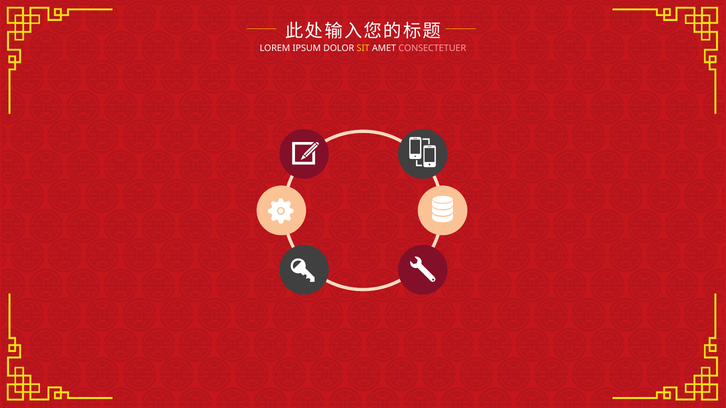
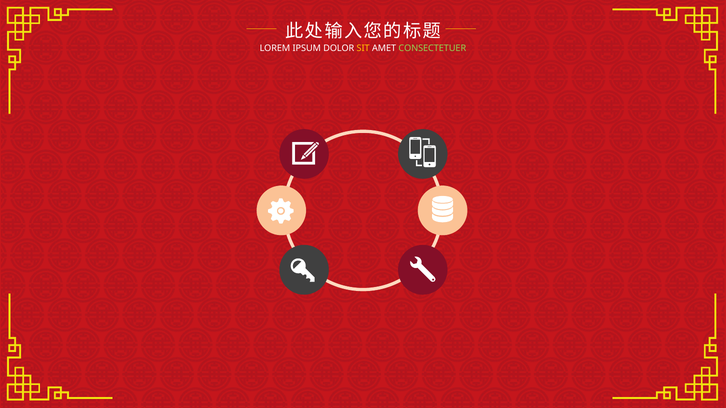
CONSECTETUER colour: pink -> light green (432, 48)
